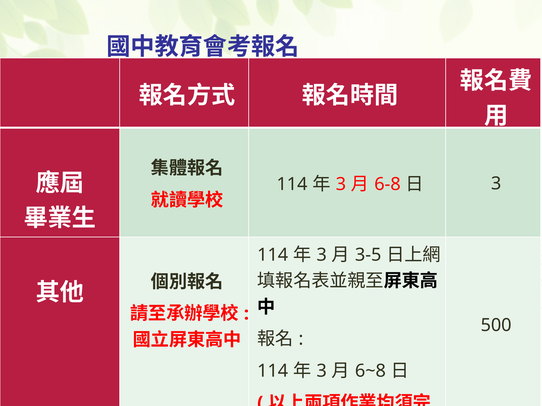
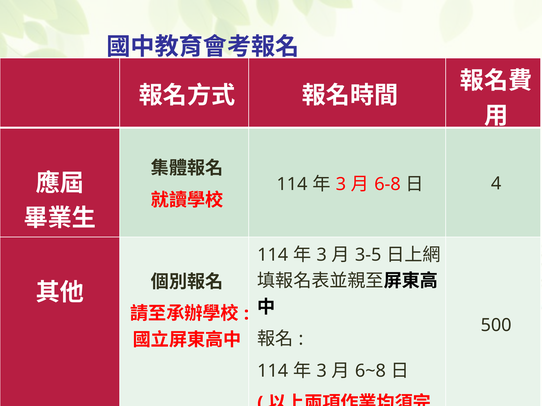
3: 3 -> 4 (496, 184)
